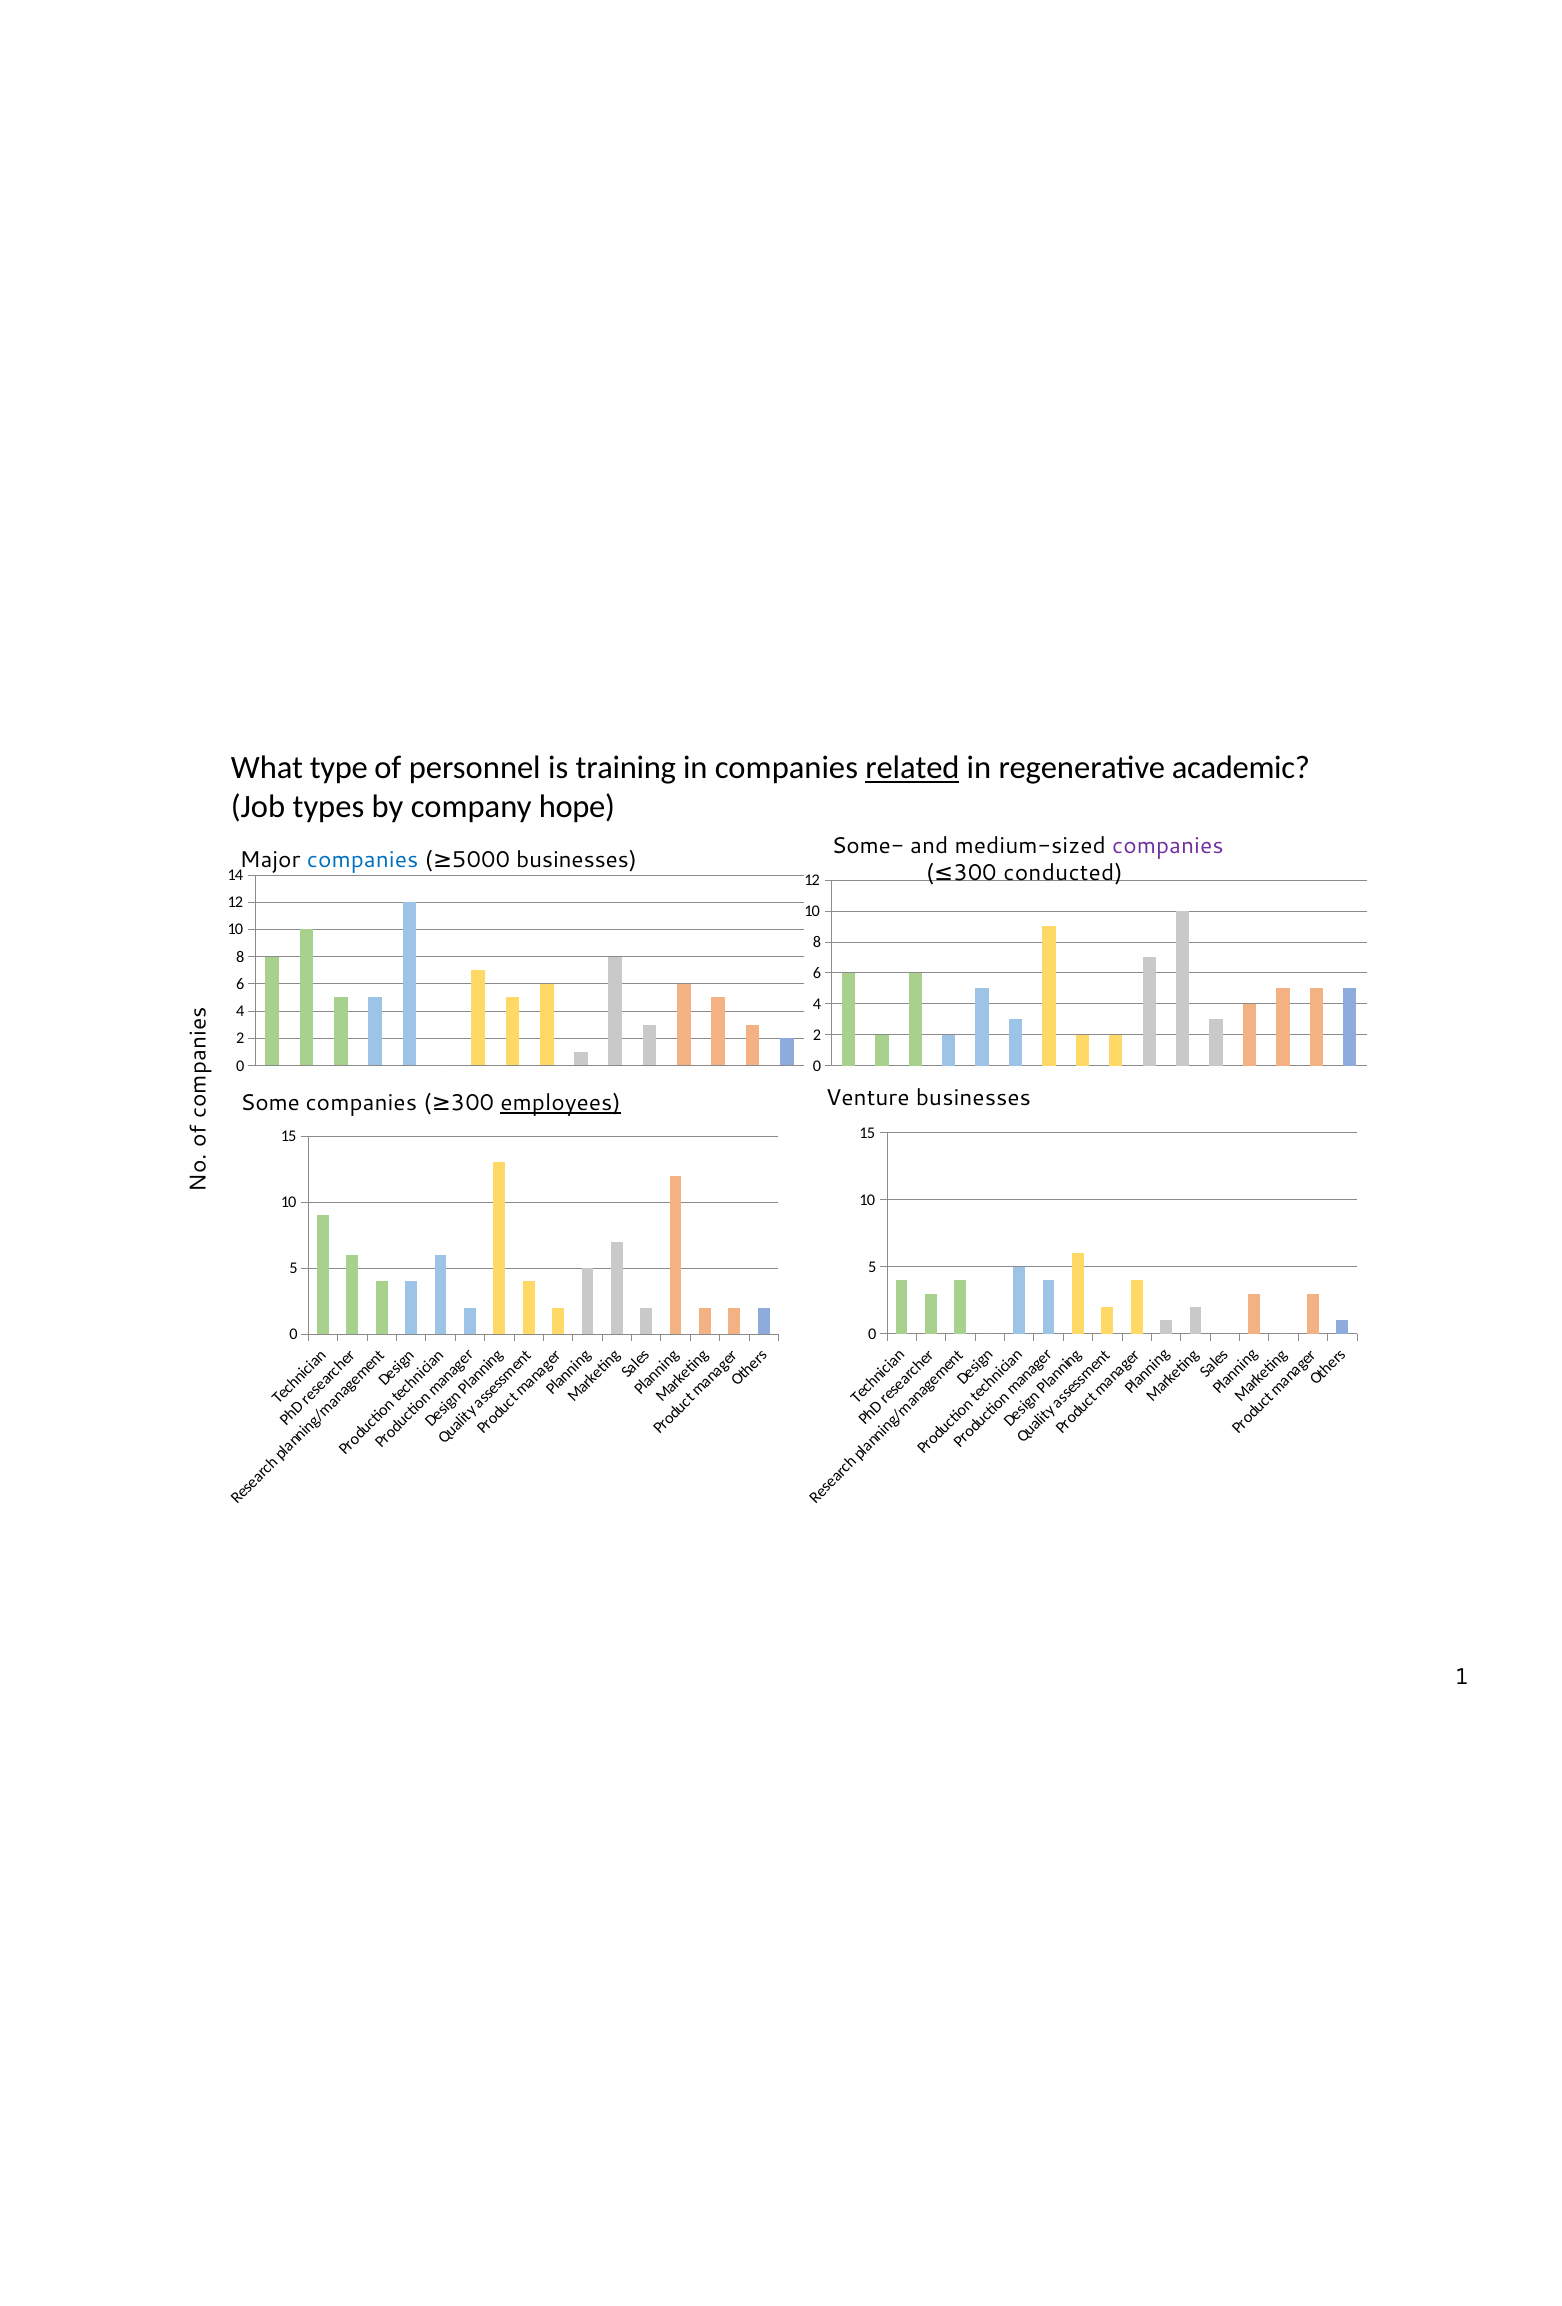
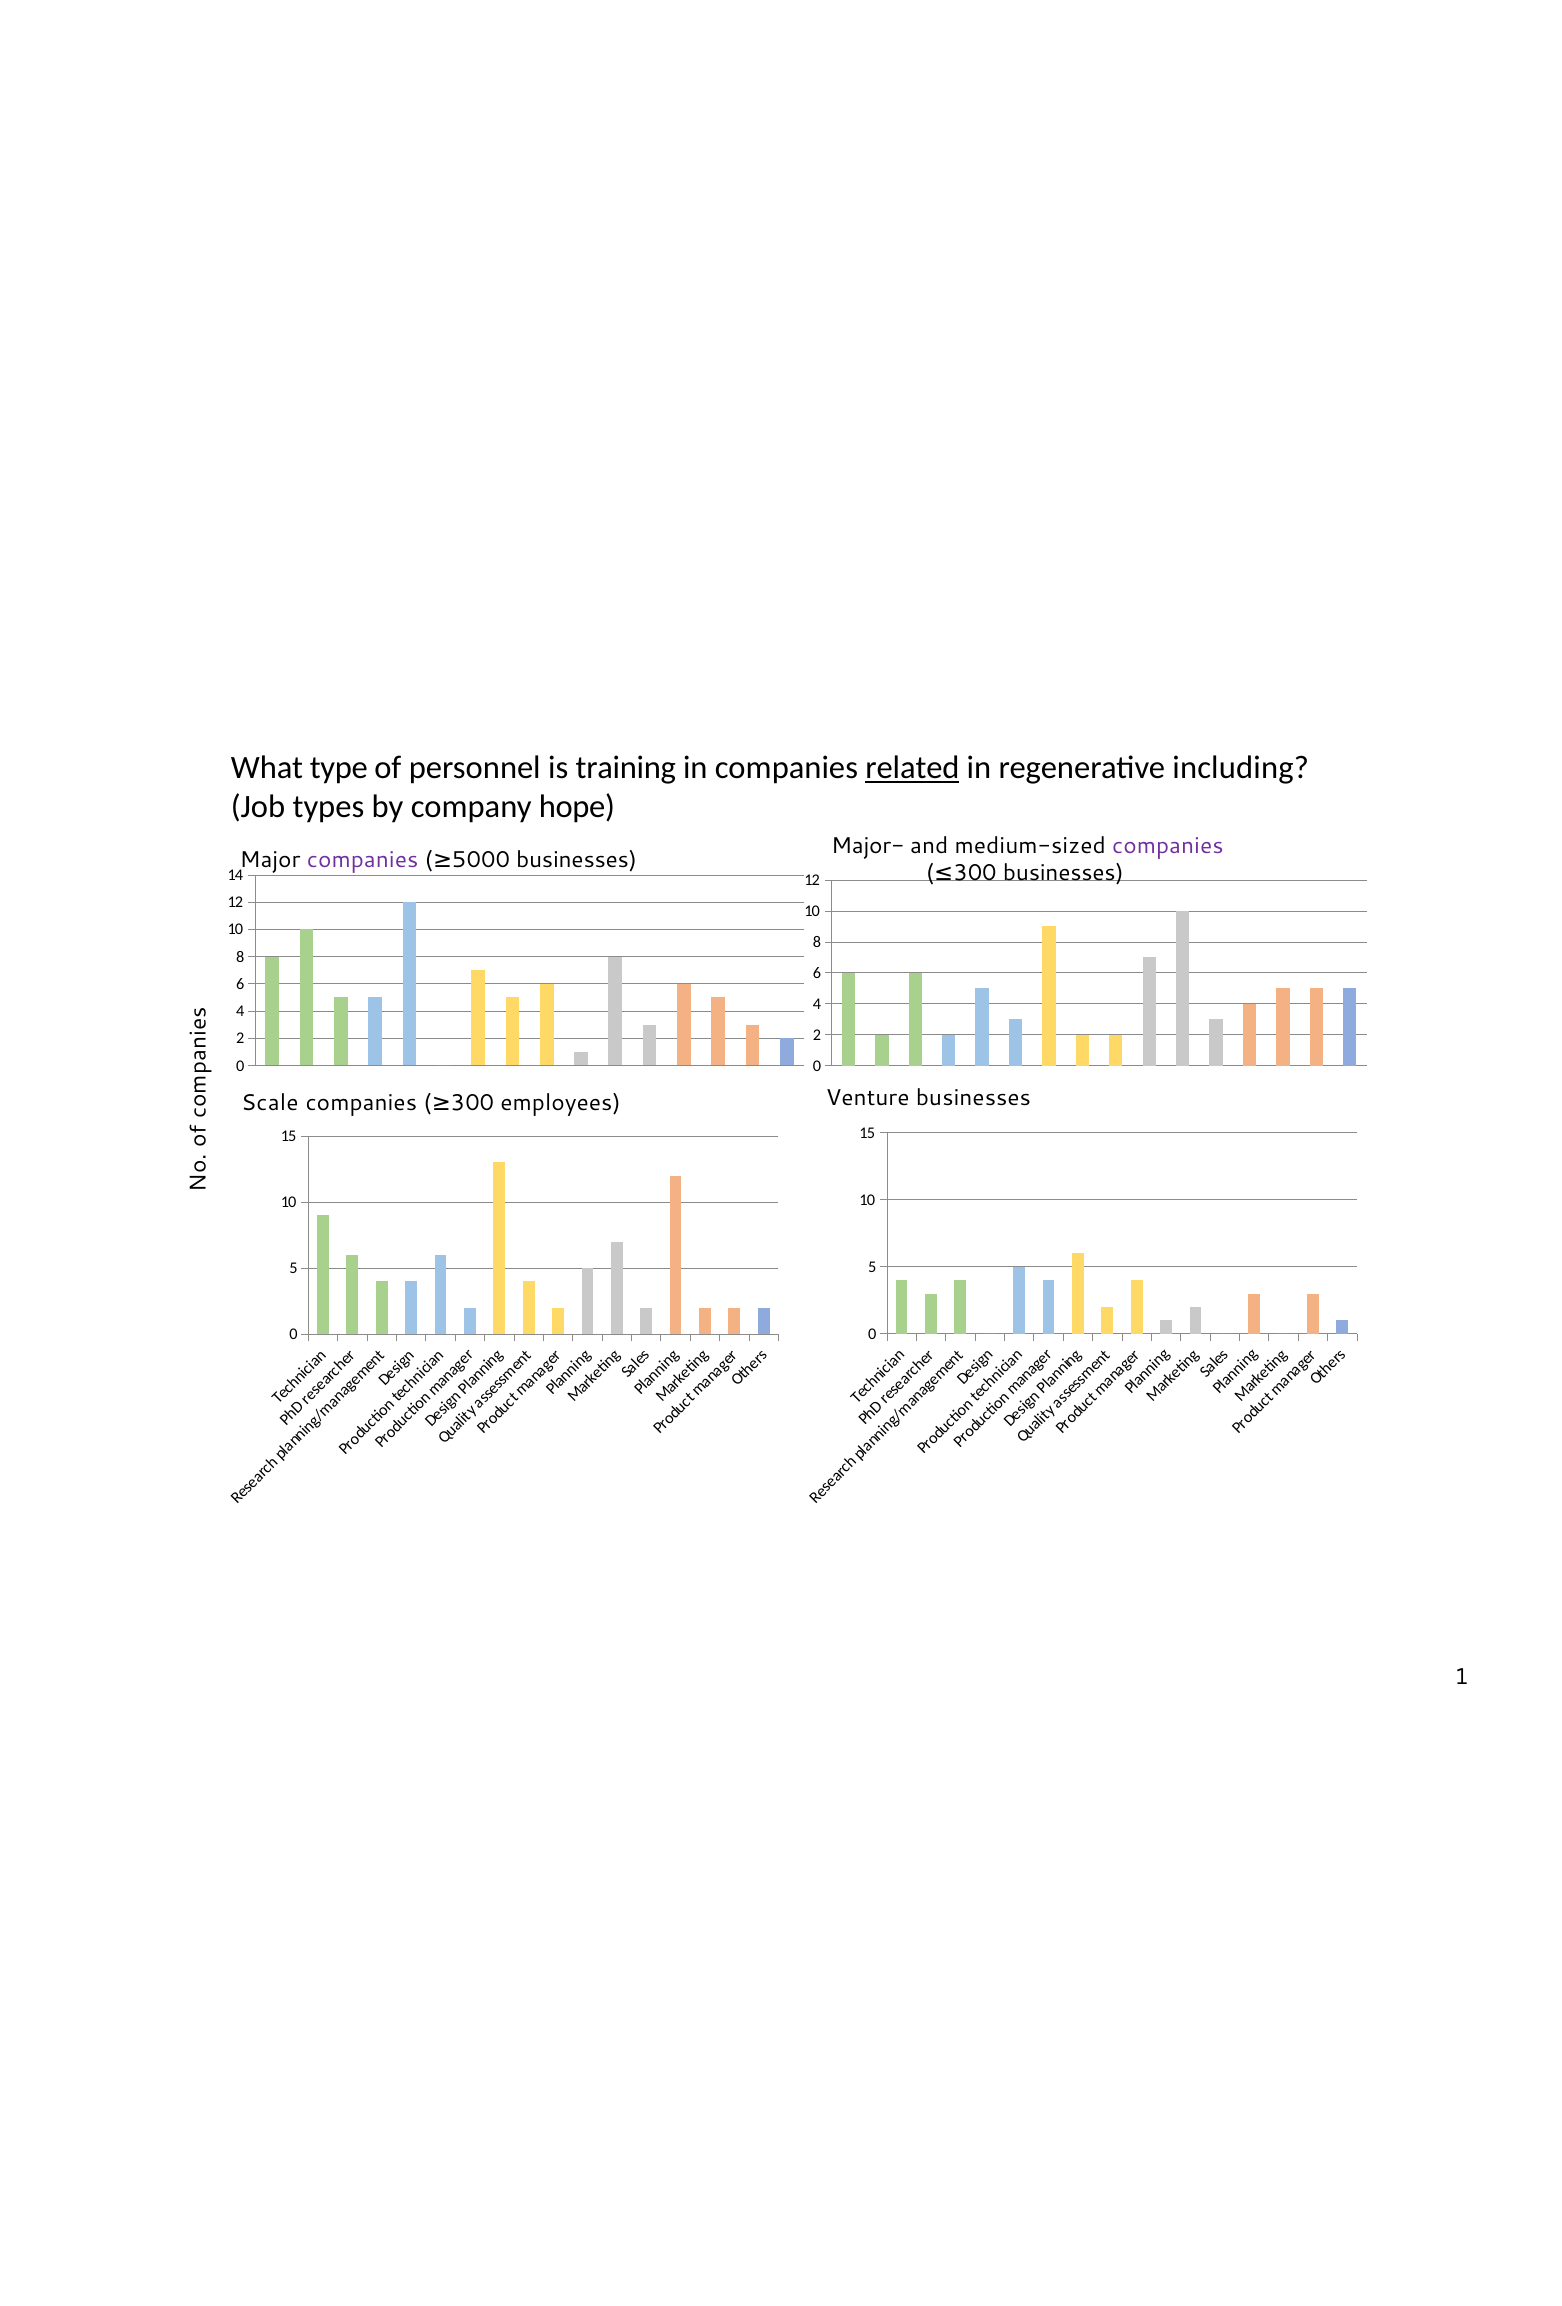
academic: academic -> including (1241, 768)
Some-: Some- -> Major- (868, 846)
companies colour: blue -> purple (363, 860)
conducted: conducted -> businesses (1063, 873)
Some: Some -> Scale (270, 1103)
employees underline: present -> none (561, 1103)
